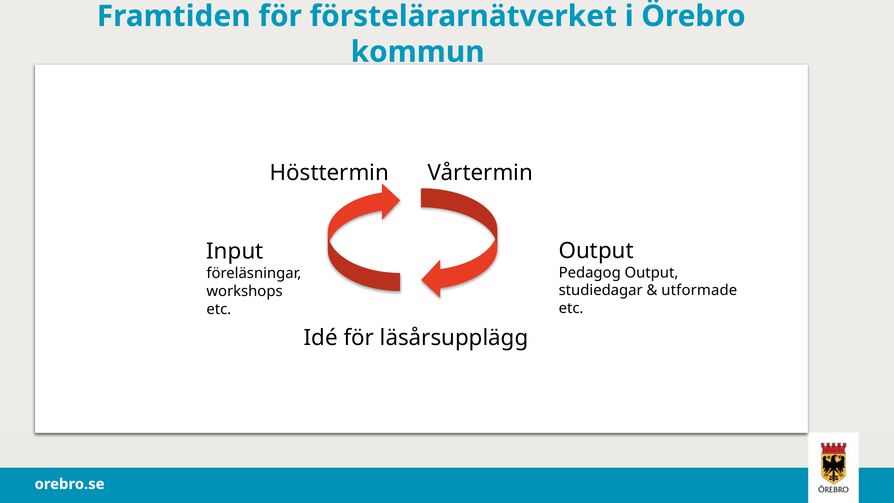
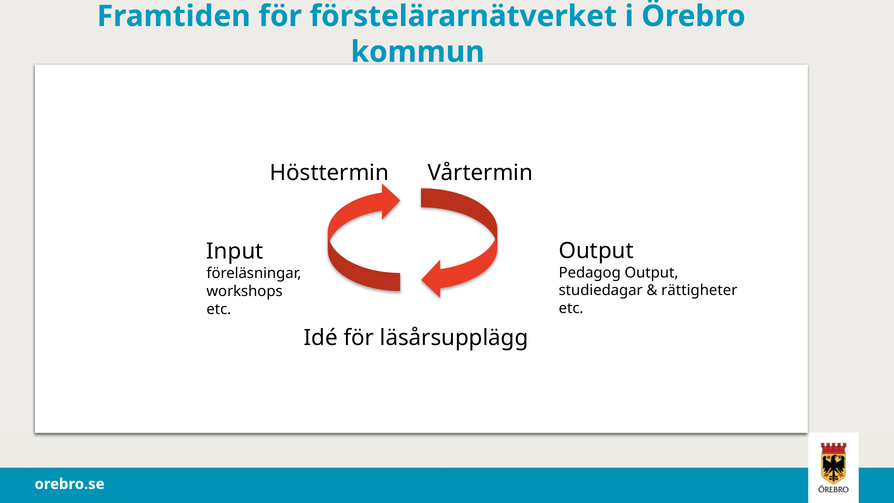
utformade: utformade -> rättigheter (699, 290)
